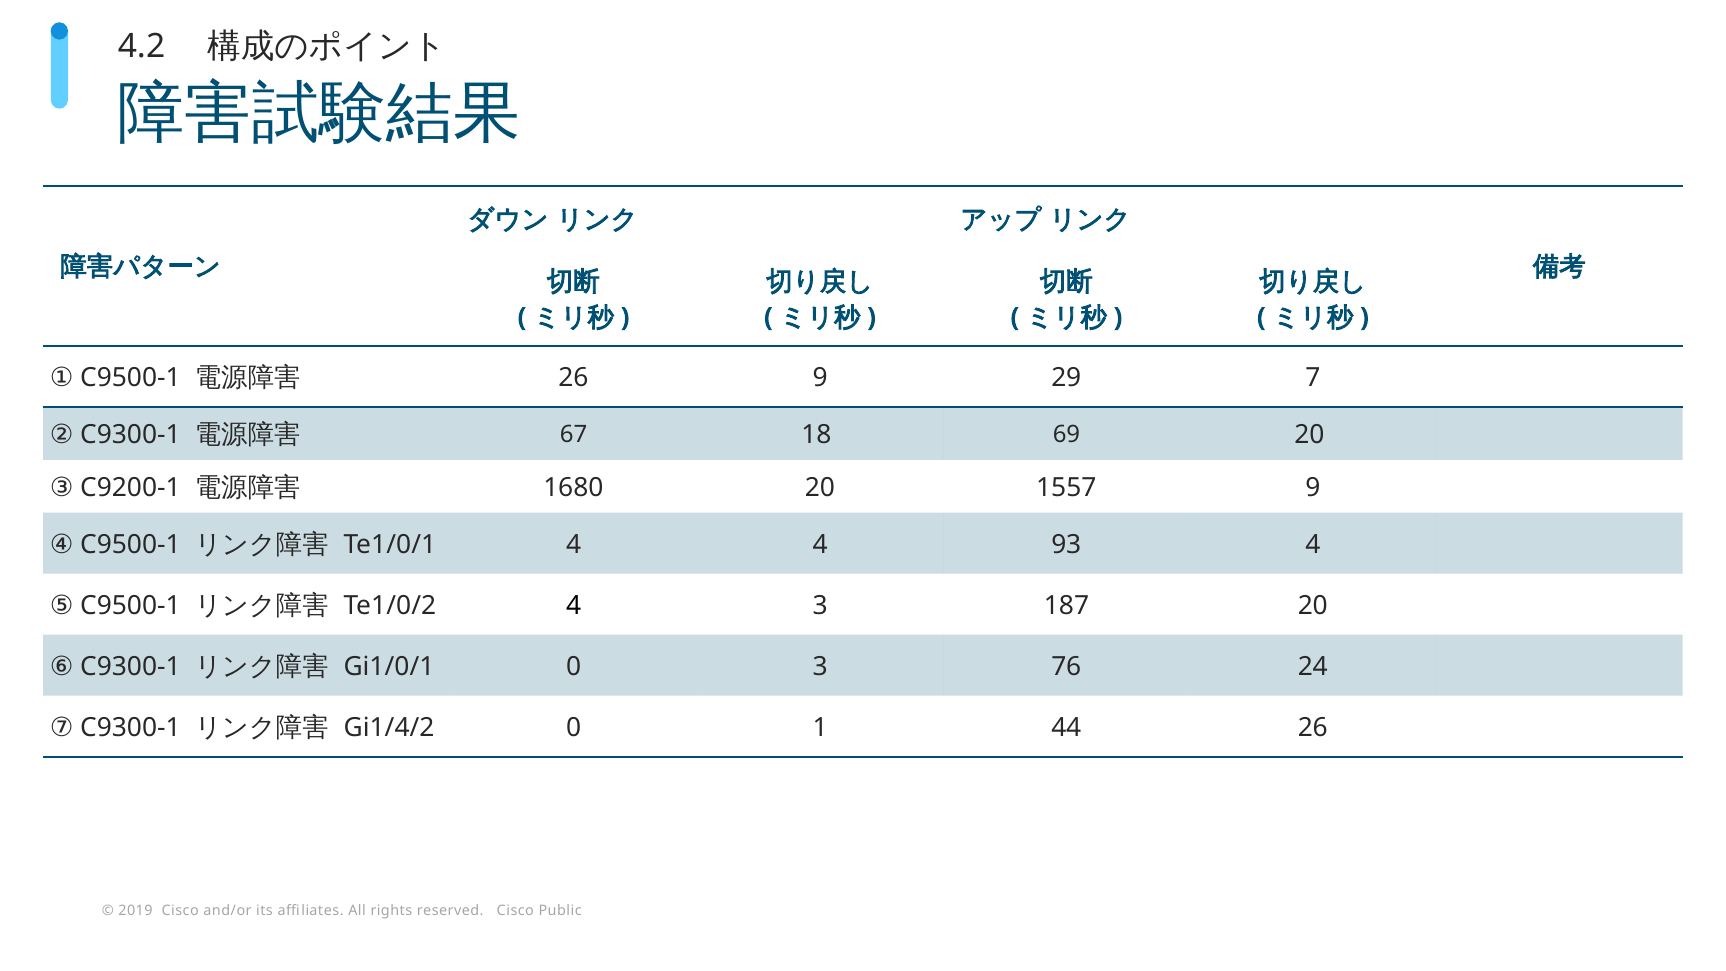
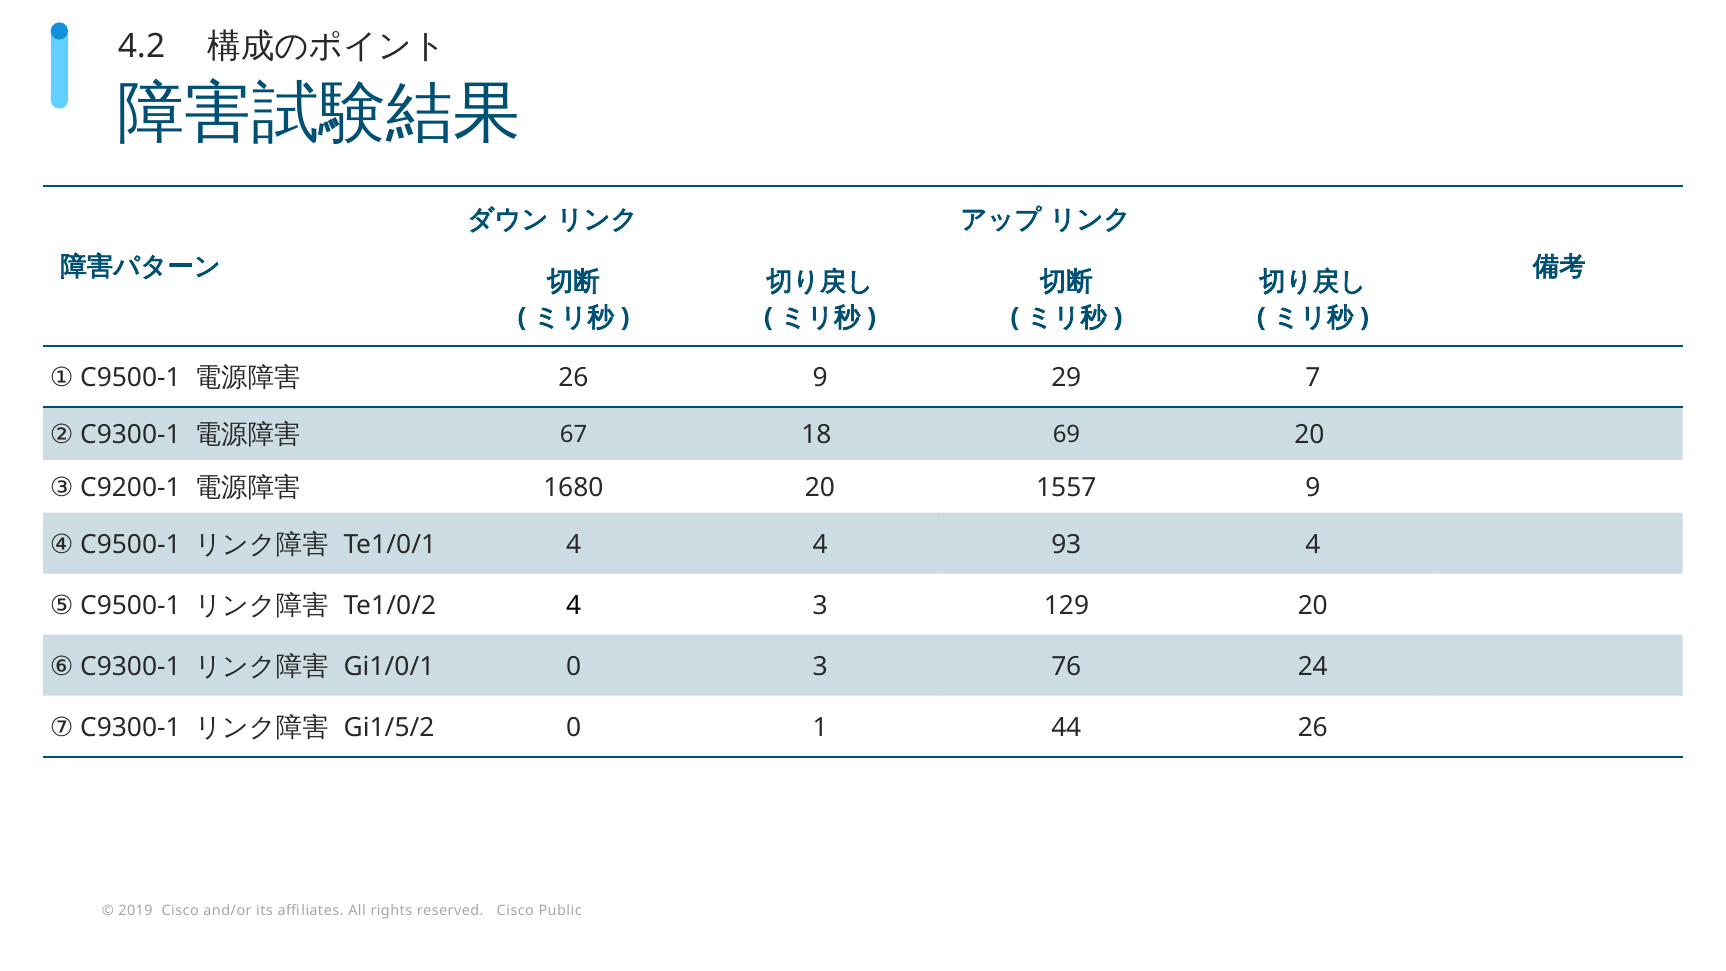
187: 187 -> 129 (1066, 606)
Gi1/4/2: Gi1/4/2 -> Gi1/5/2 (389, 728)
